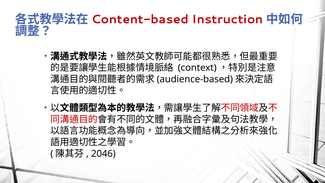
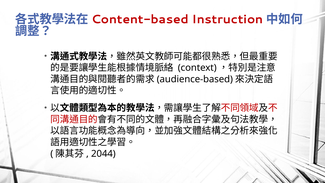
2046: 2046 -> 2044 (103, 154)
